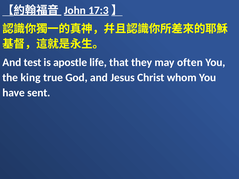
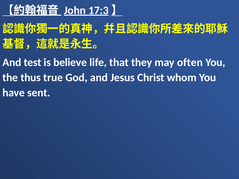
apostle: apostle -> believe (70, 62)
king: king -> thus (31, 78)
